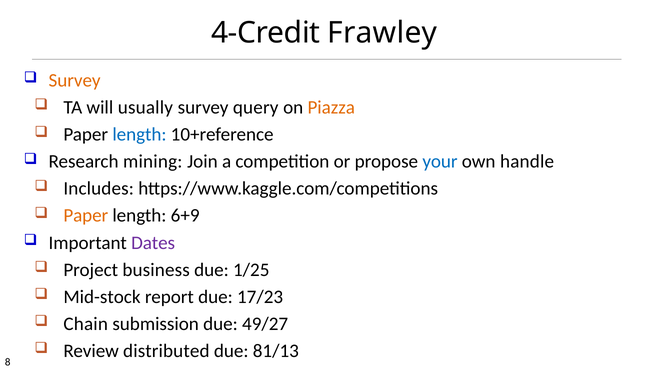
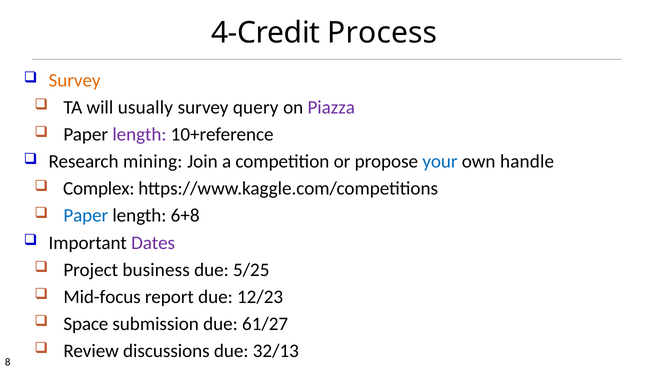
Frawley: Frawley -> Process (382, 33)
Piazza colour: orange -> purple (331, 108)
length colour: blue -> purple (139, 135)
Includes: Includes -> Complex (99, 189)
Paper colour: orange -> blue (86, 216)
6+9: 6+9 -> 6+8 (185, 216)
1/25: 1/25 -> 5/25 (251, 270)
Mid-stock: Mid-stock -> Mid-focus (102, 297)
17/23: 17/23 -> 12/23 (260, 297)
Chain: Chain -> Space (86, 324)
49/27: 49/27 -> 61/27 (265, 324)
distributed: distributed -> discussions (166, 351)
81/13: 81/13 -> 32/13 (276, 351)
